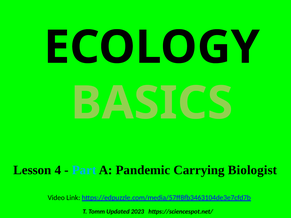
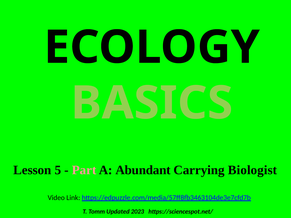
4: 4 -> 5 (58, 170)
Part colour: light blue -> pink (84, 170)
Pandemic: Pandemic -> Abundant (143, 170)
